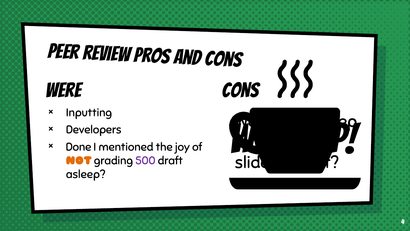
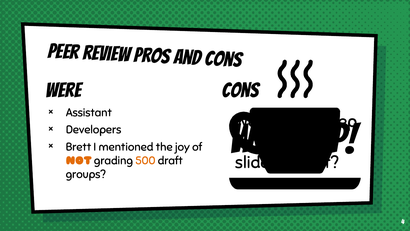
Inputting: Inputting -> Assistant (89, 113)
Done: Done -> Brett (79, 147)
500 colour: purple -> orange (145, 160)
asleep: asleep -> groups (86, 174)
